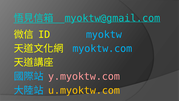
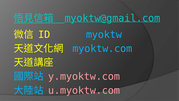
u.myoktw.com colour: yellow -> pink (84, 90)
